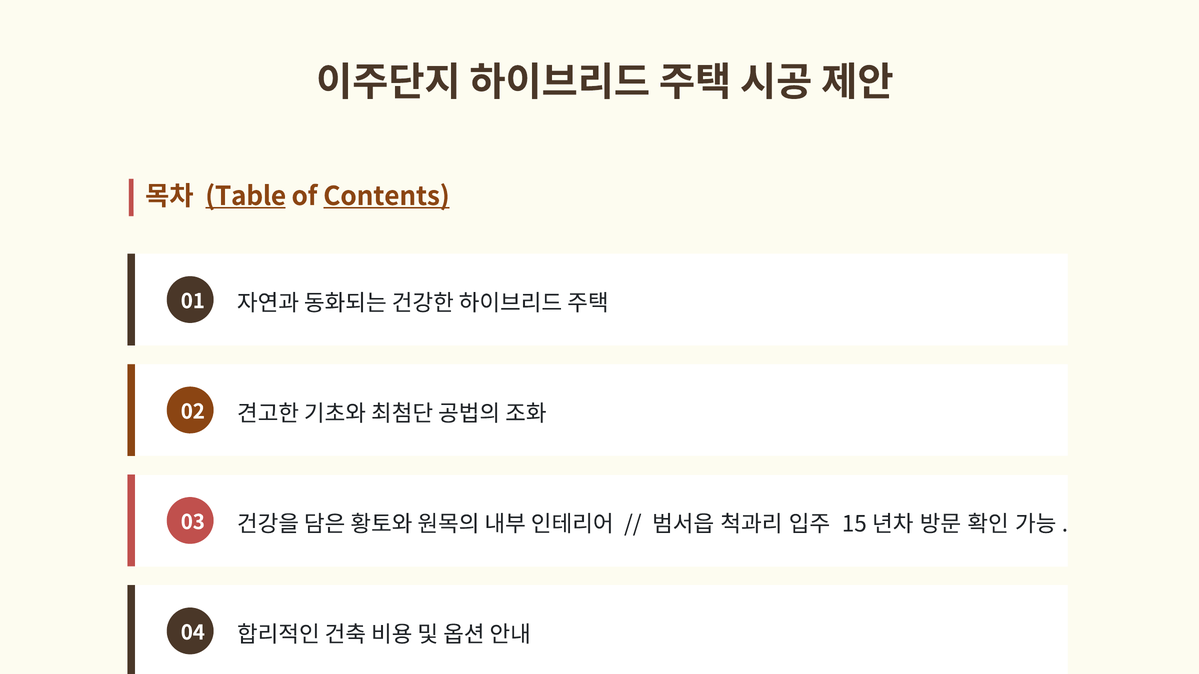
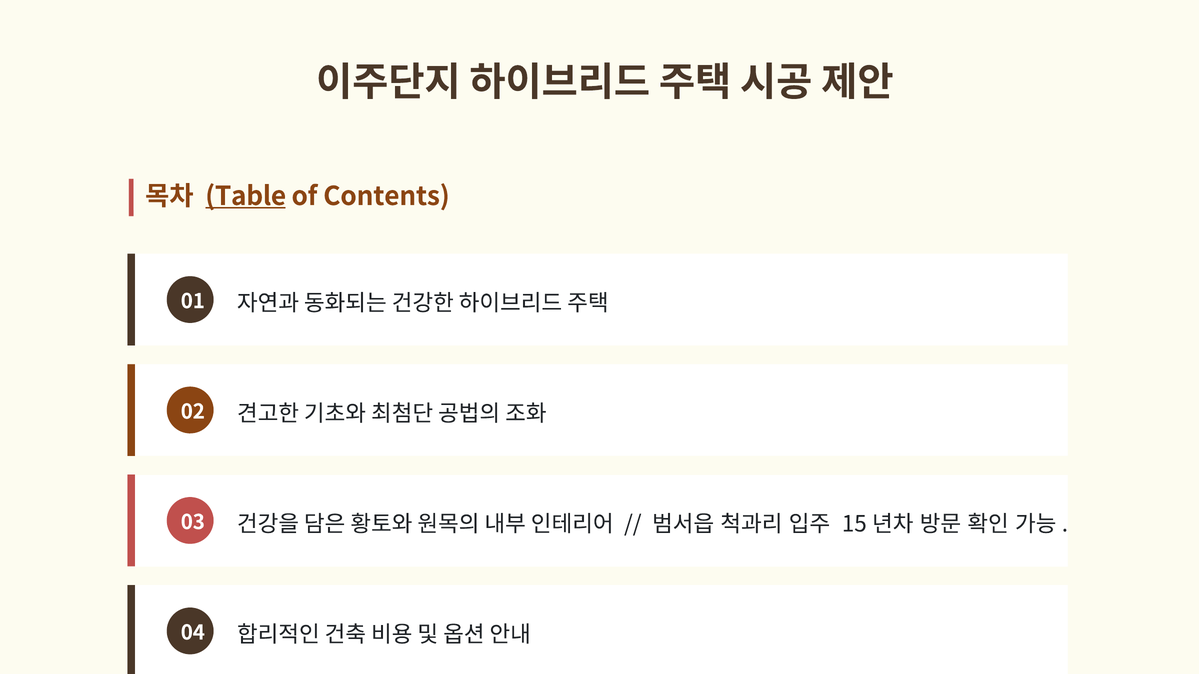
Contents underline: present -> none (386, 197)
